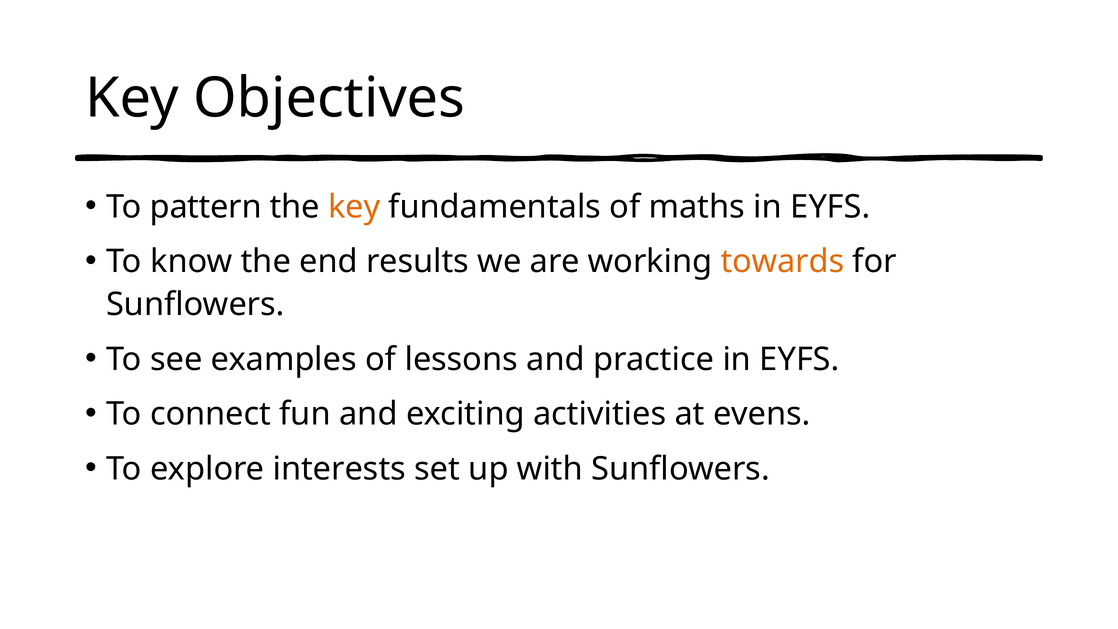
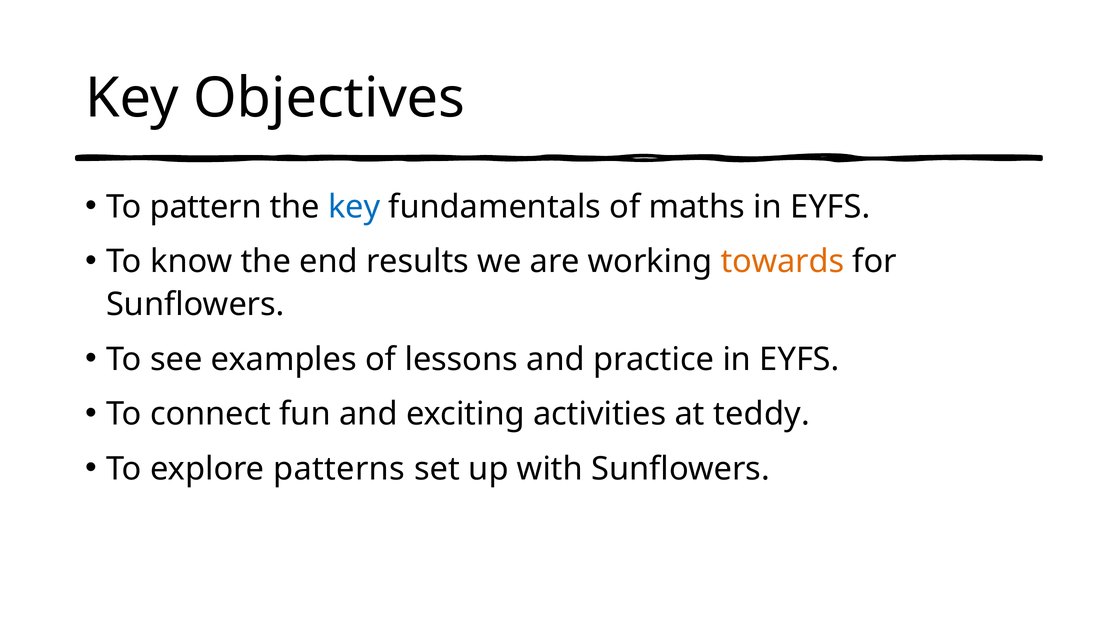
key colour: orange -> blue (354, 207)
evens: evens -> teddy (762, 414)
interests: interests -> patterns (339, 469)
